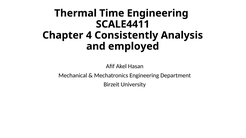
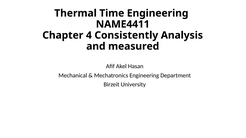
SCALE4411: SCALE4411 -> NAME4411 (123, 24)
employed: employed -> measured (134, 46)
